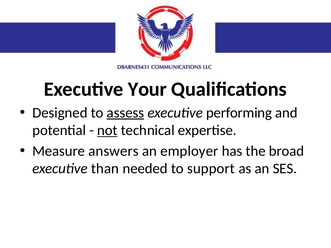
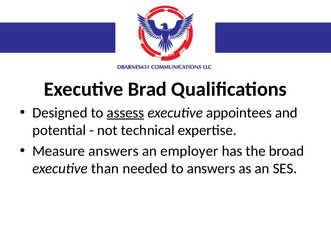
Your: Your -> Brad (147, 89)
performing: performing -> appointees (239, 113)
not underline: present -> none (107, 130)
to support: support -> answers (211, 169)
